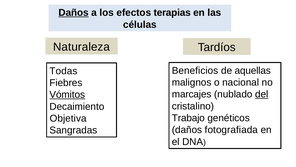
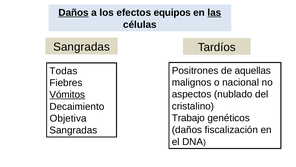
terapias: terapias -> equipos (172, 13)
las underline: none -> present (214, 13)
Naturaleza: Naturaleza -> Sangradas (82, 47)
Beneficios: Beneficios -> Positrones (195, 70)
marcajes: marcajes -> aspectos (192, 94)
del underline: present -> none (262, 94)
fotografiada: fotografiada -> fiscalización (231, 130)
